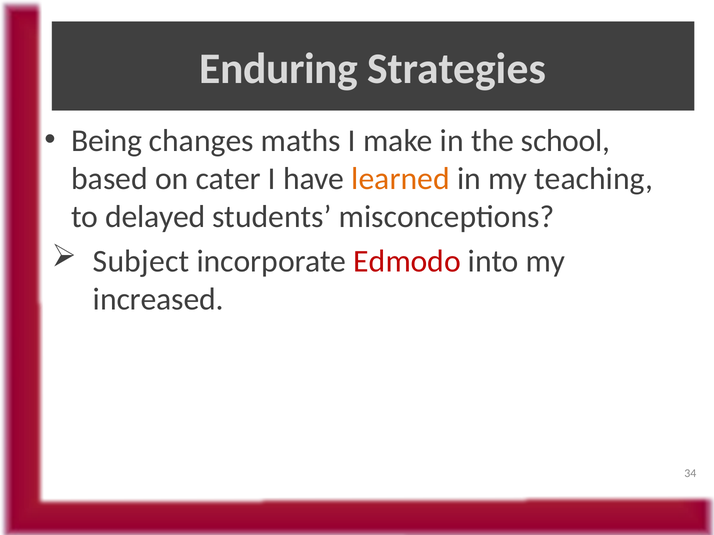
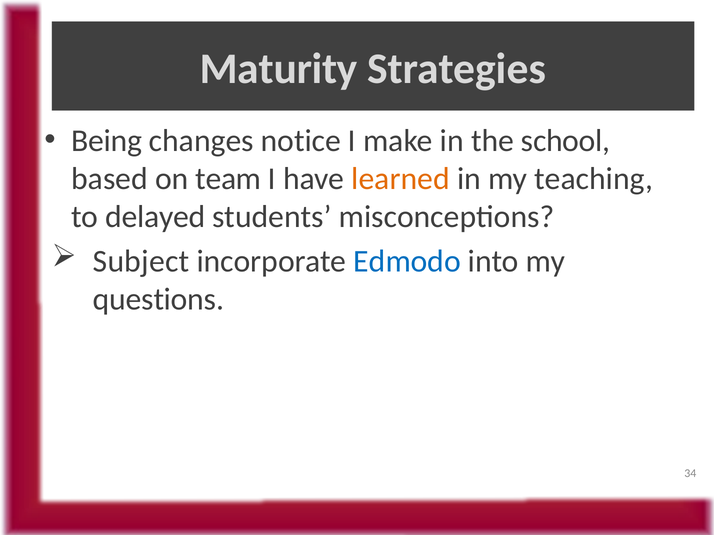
Enduring: Enduring -> Maturity (279, 69)
maths: maths -> notice (301, 141)
cater: cater -> team (228, 179)
Edmodo colour: red -> blue (407, 261)
increased: increased -> questions (158, 300)
